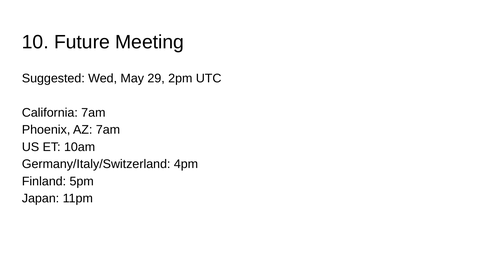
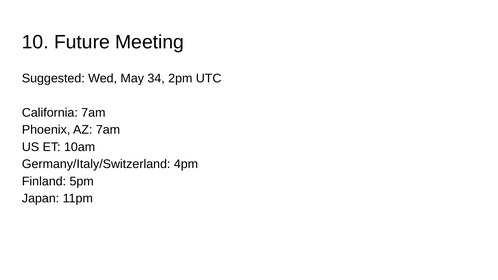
29: 29 -> 34 (156, 78)
